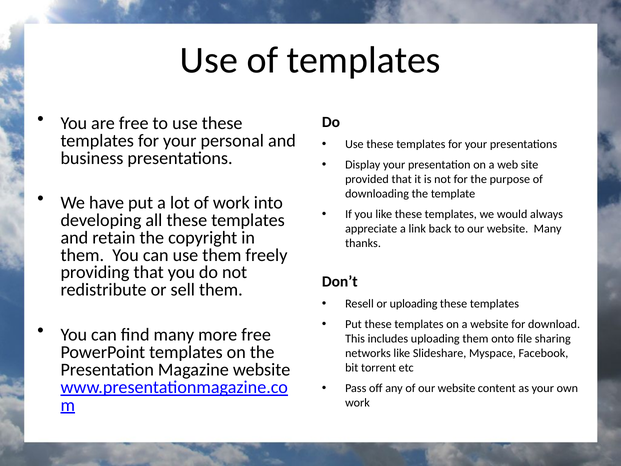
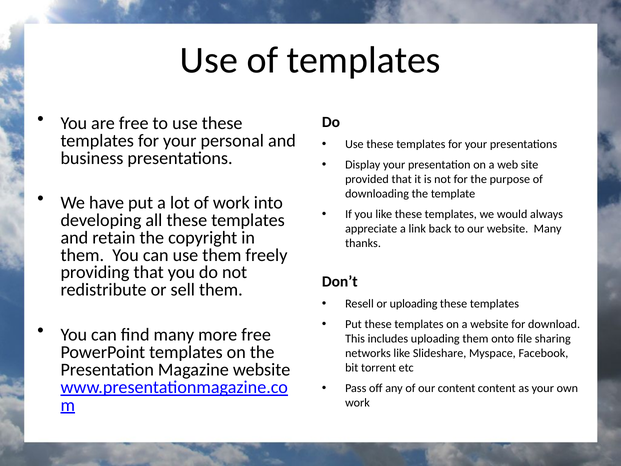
of our website: website -> content (457, 388)
